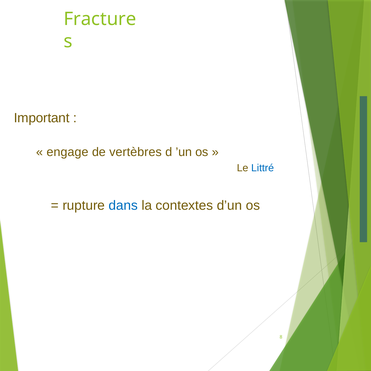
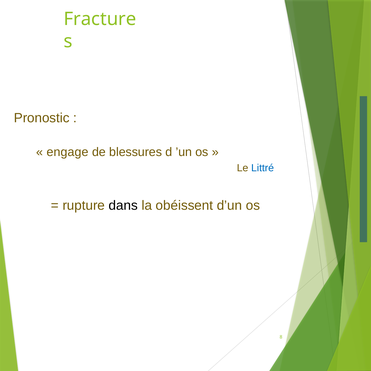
Important: Important -> Pronostic (42, 118)
vertèbres: vertèbres -> blessures (136, 152)
dans colour: blue -> black (123, 205)
contextes: contextes -> obéissent (184, 205)
